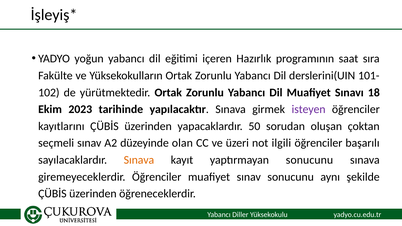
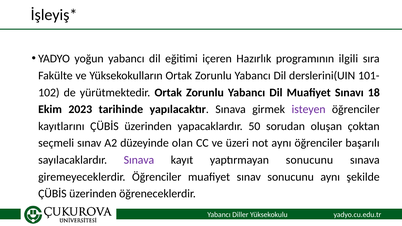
saat: saat -> ilgili (348, 59)
not ilgili: ilgili -> aynı (281, 143)
Sınava colour: orange -> purple (139, 160)
